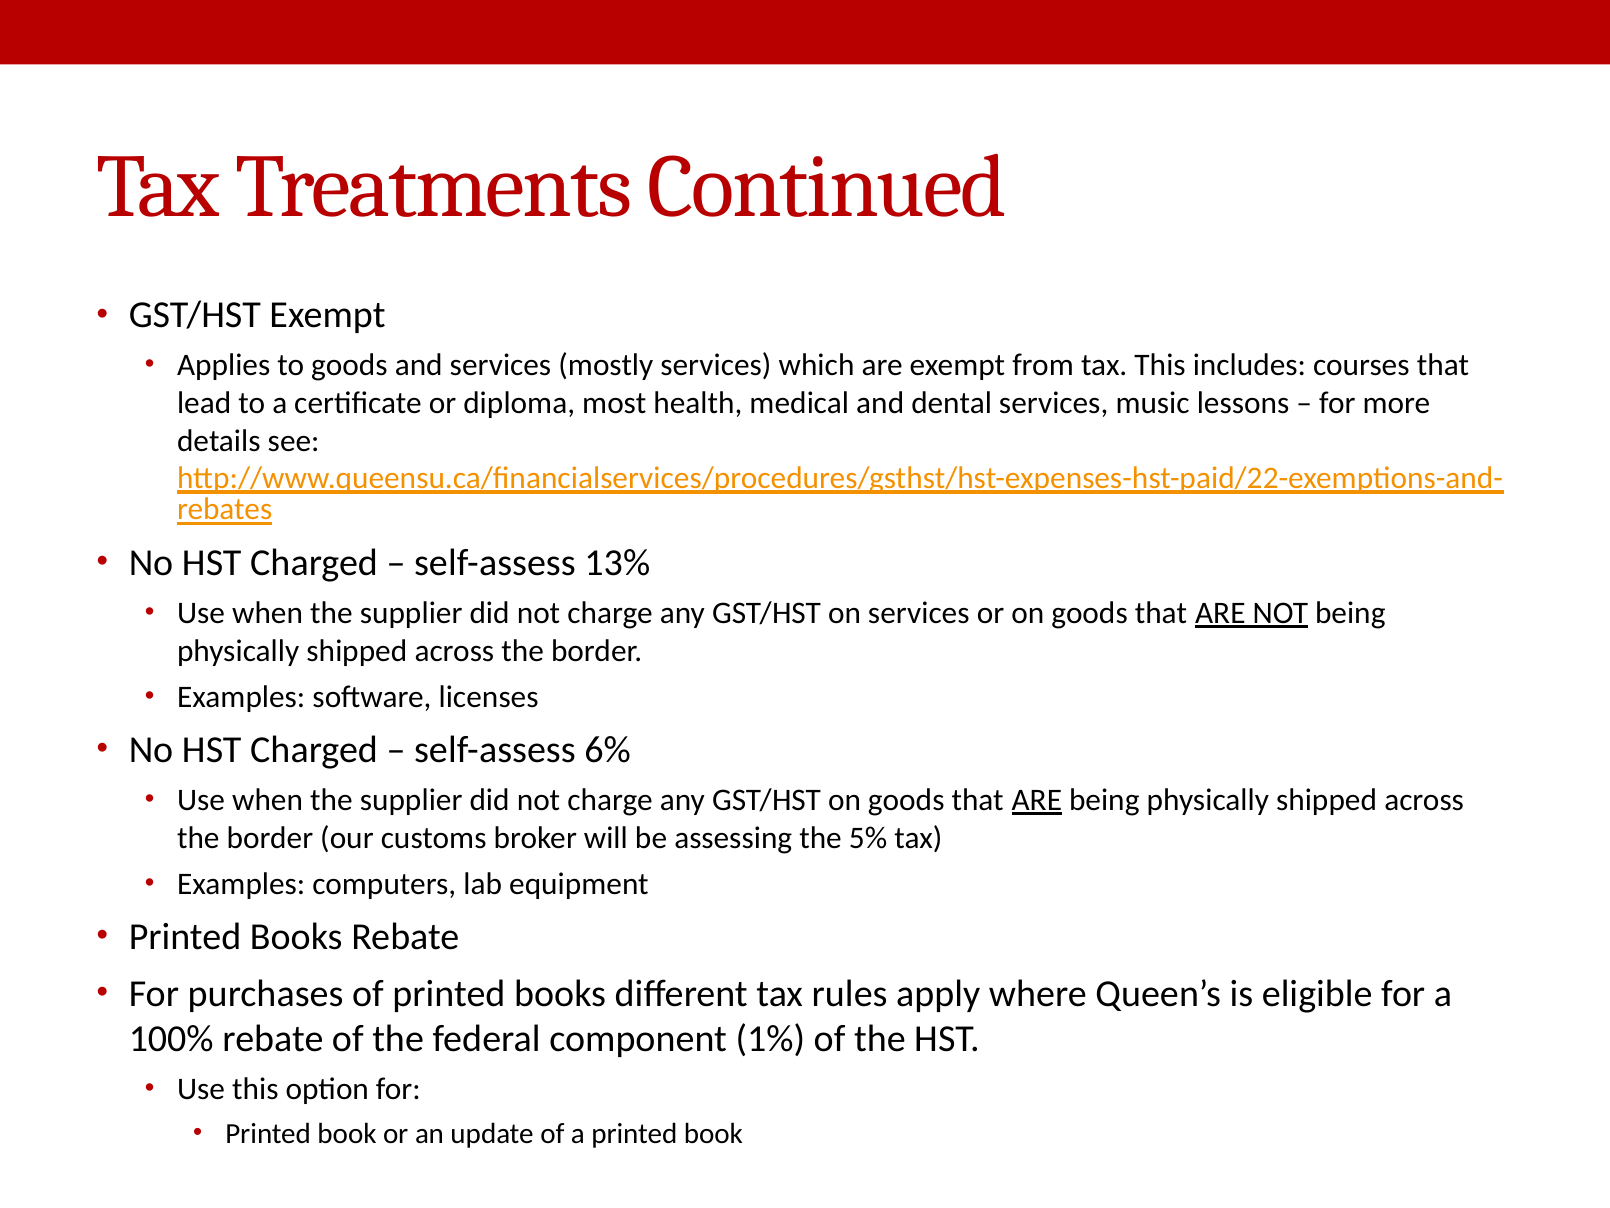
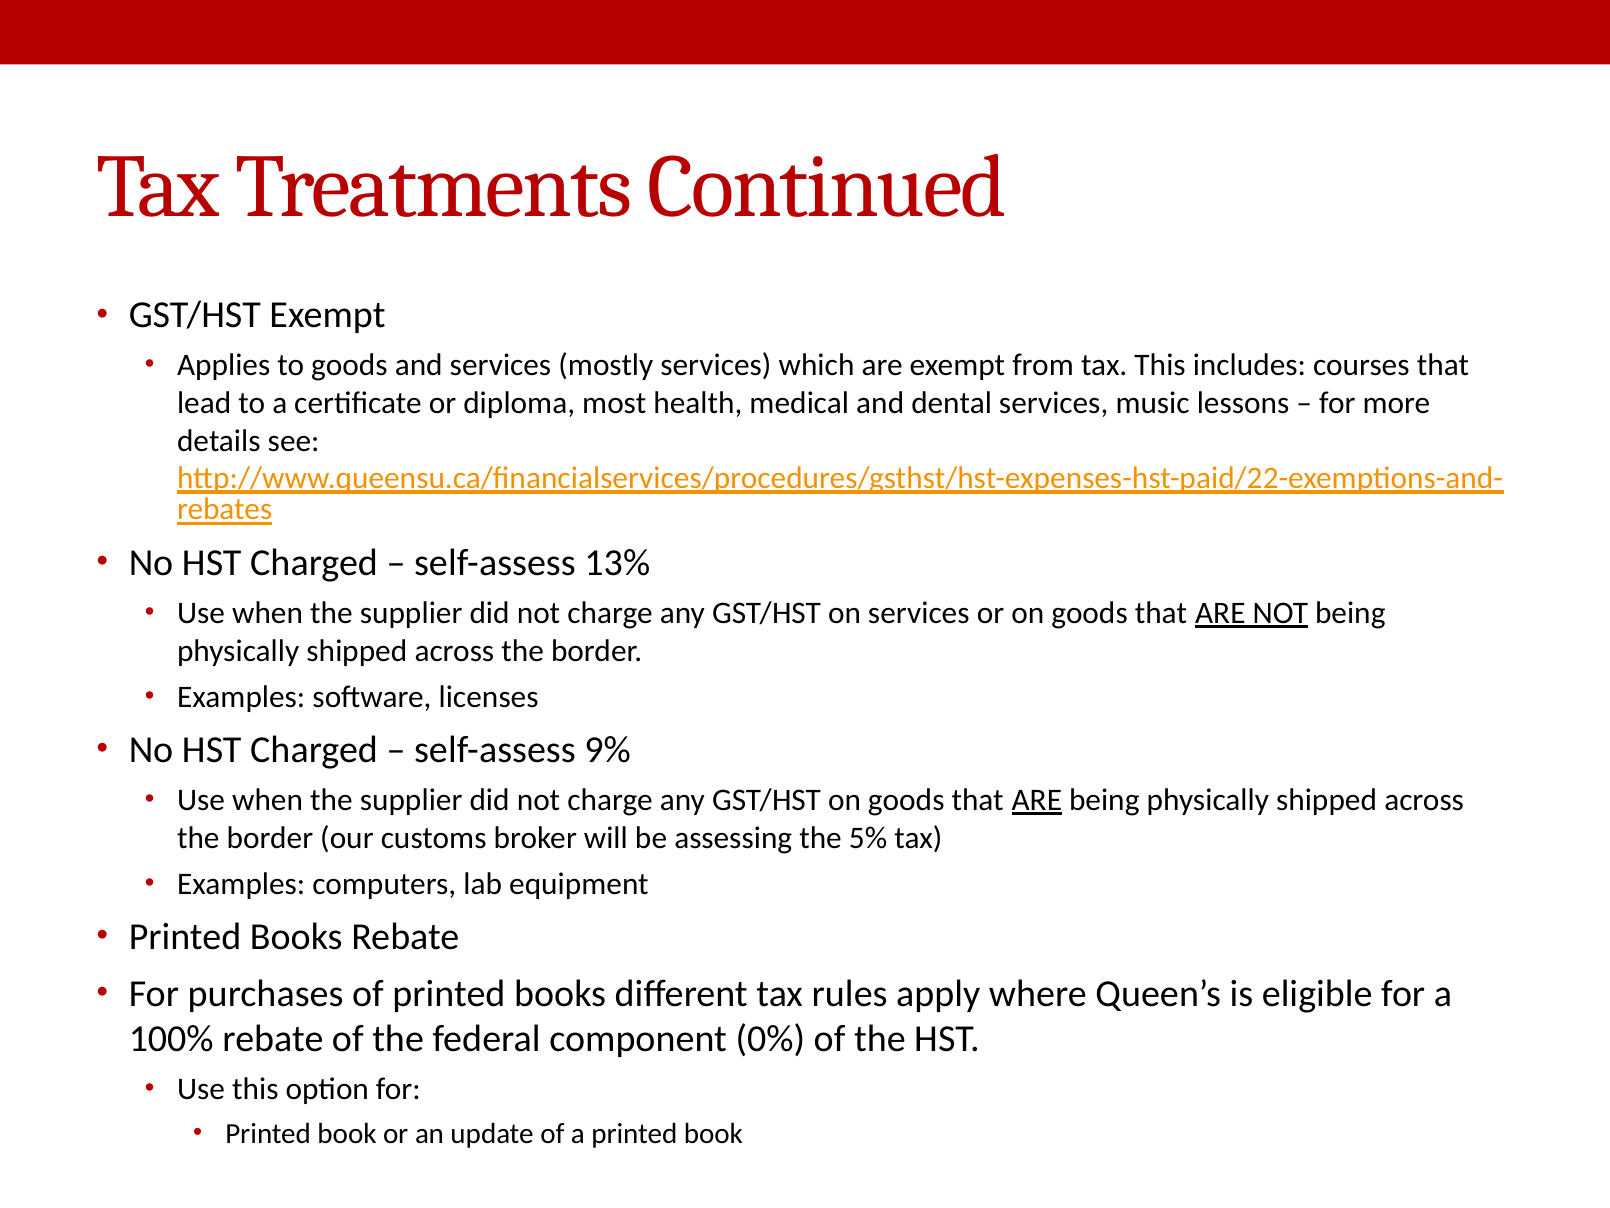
6%: 6% -> 9% (608, 750)
1%: 1% -> 0% (770, 1039)
